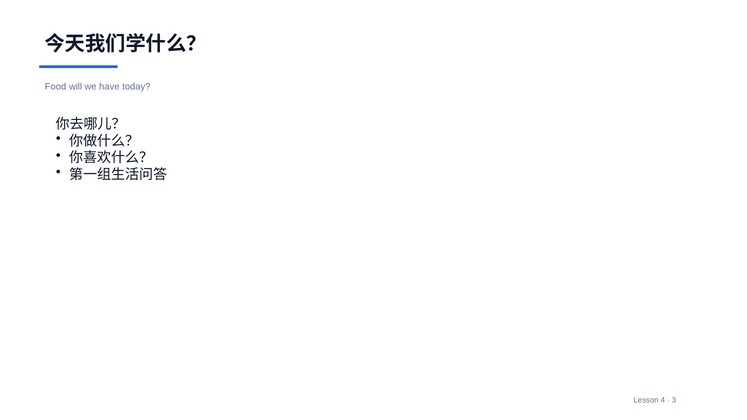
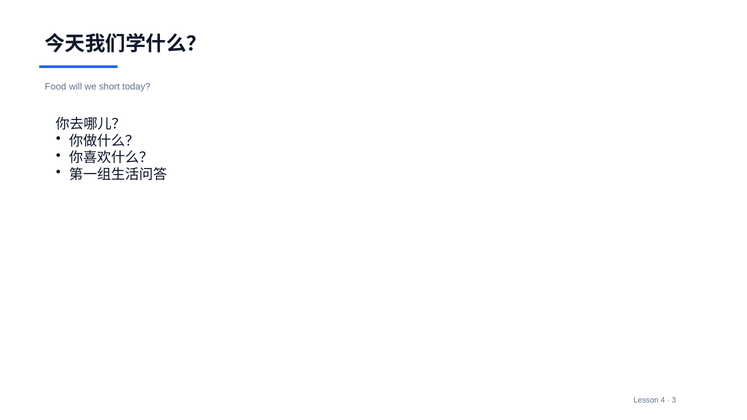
have: have -> short (109, 87)
